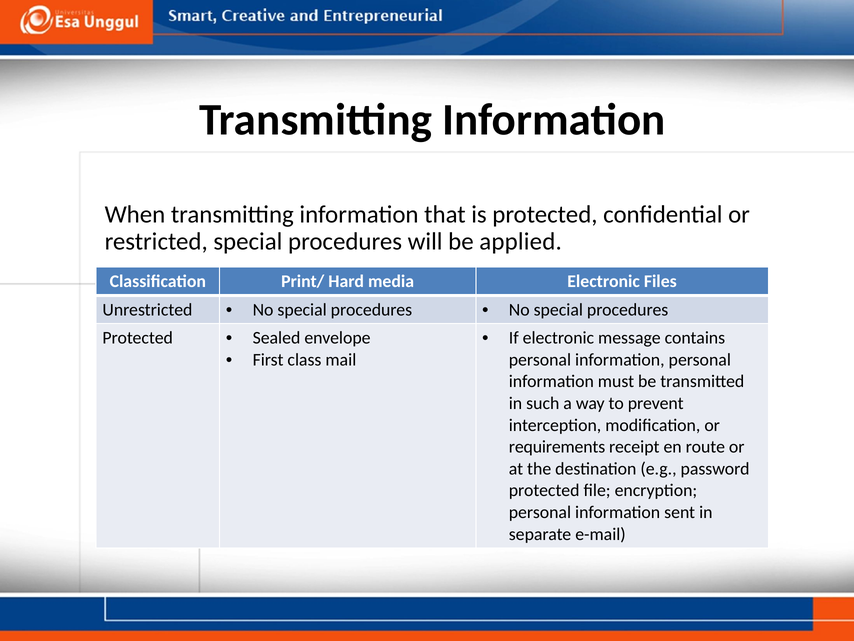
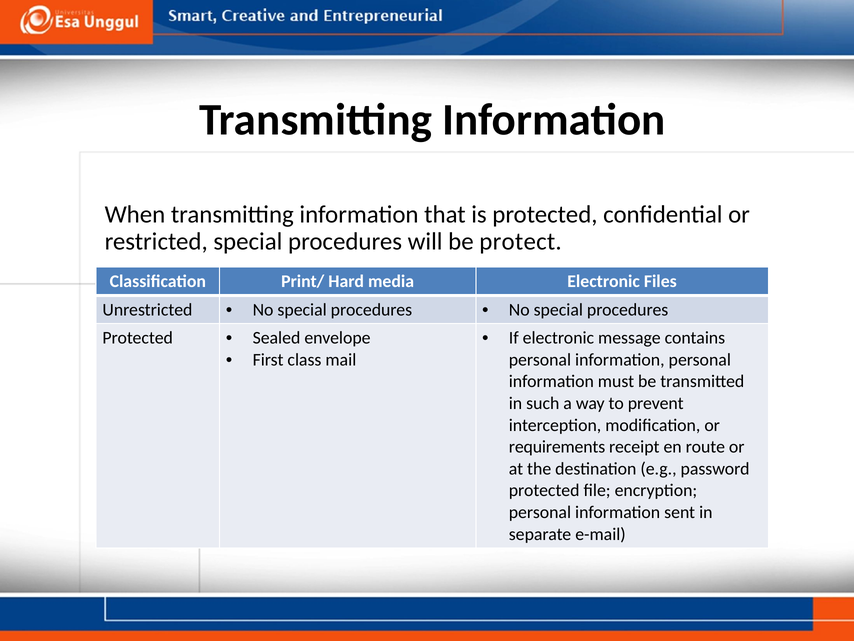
applied: applied -> protect (521, 241)
